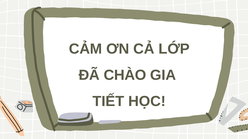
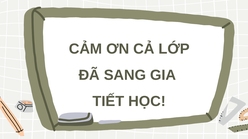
CHÀO: CHÀO -> SANG (125, 75)
